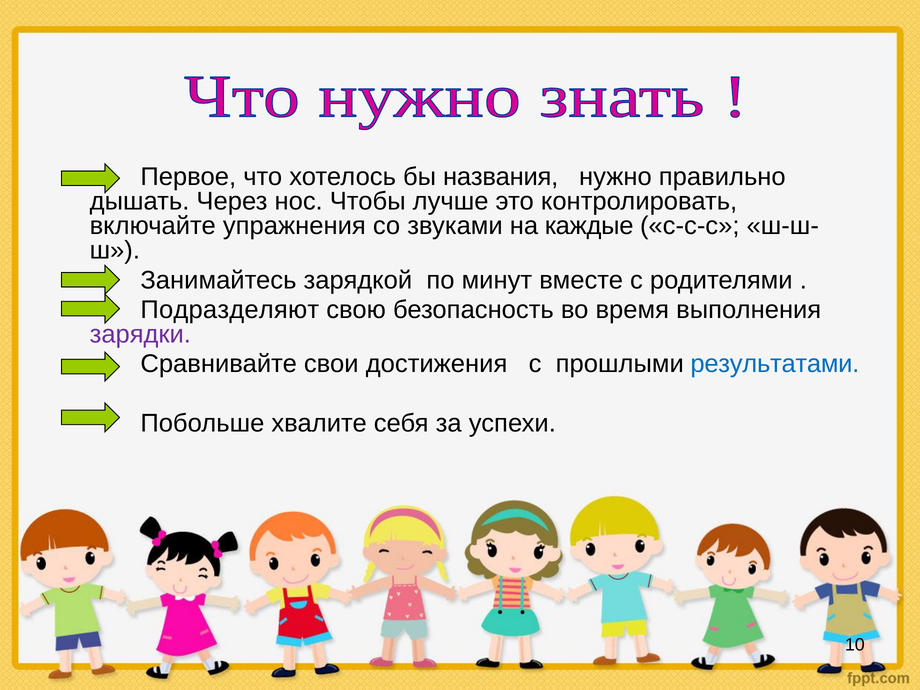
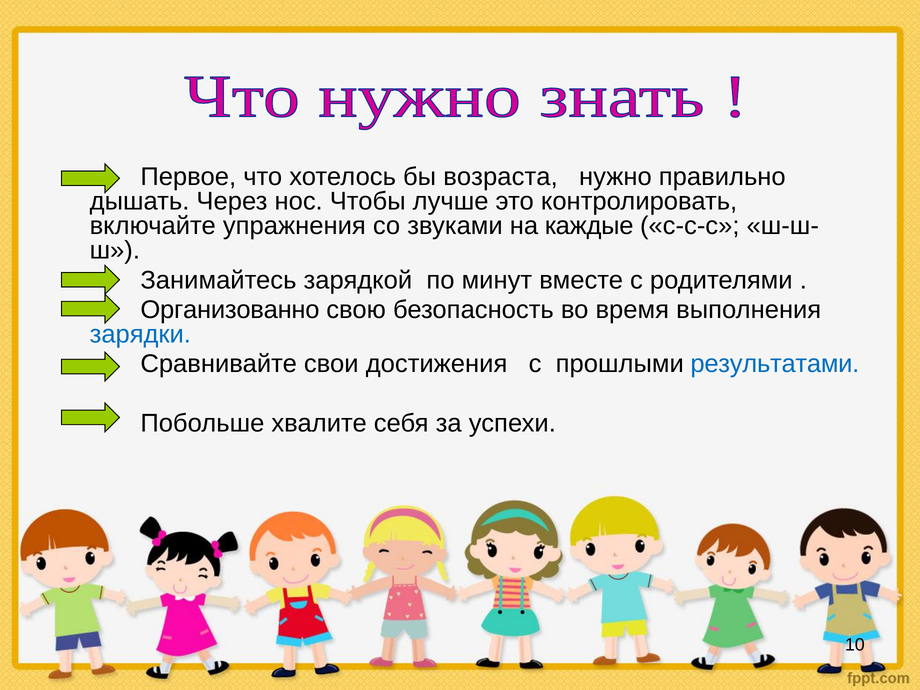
названия: названия -> возраста (500, 177)
Подразделяют: Подразделяют -> Организованно (230, 310)
зарядки colour: purple -> blue (140, 334)
